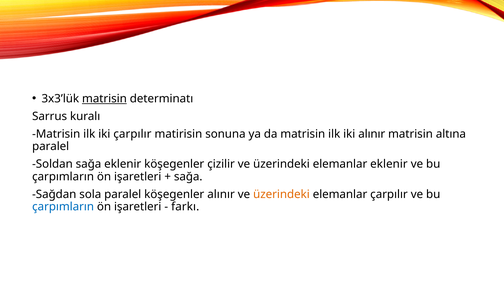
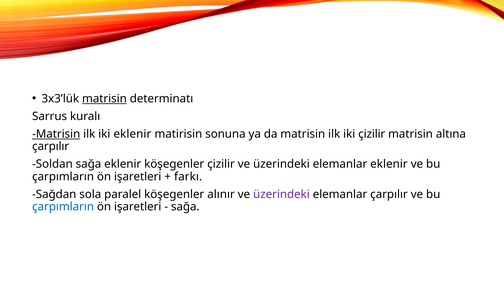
Matrisin underline: none -> present (56, 134)
iki çarpılır: çarpılır -> eklenir (132, 134)
iki alınır: alınır -> çizilir (372, 134)
paralel: paralel -> çarpılır (51, 147)
sağa: sağa -> farkı (188, 177)
üzerindeki colour: orange -> purple (281, 195)
farkı: farkı -> sağa (185, 207)
